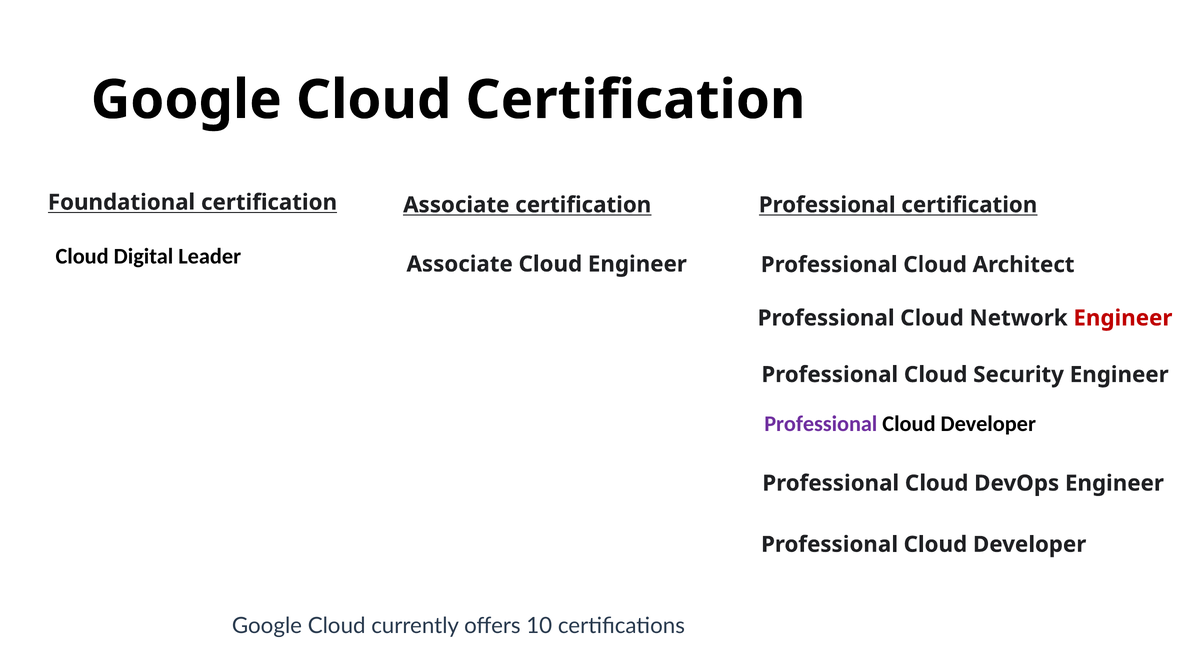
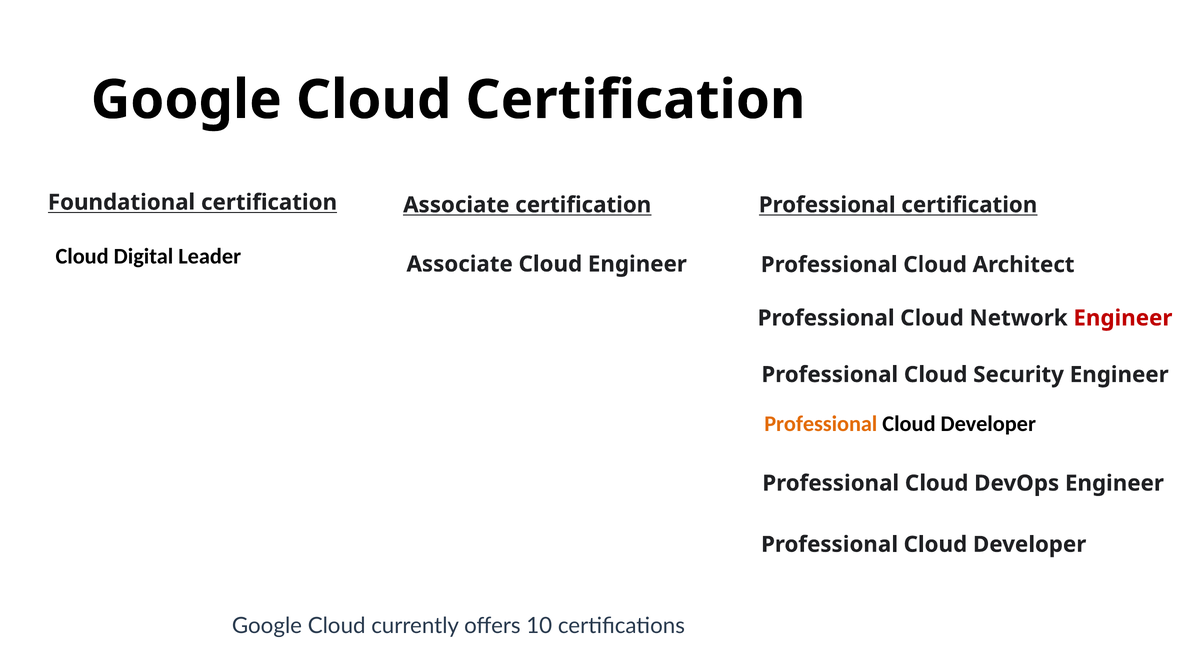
Professional colour: purple -> orange (821, 424)
